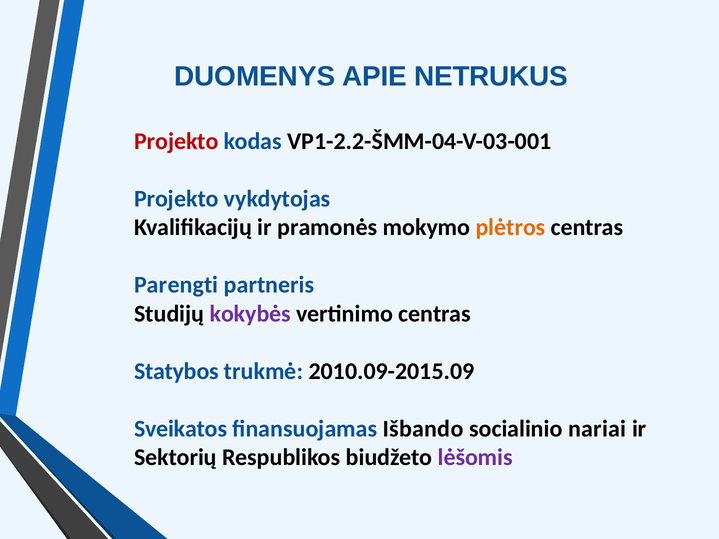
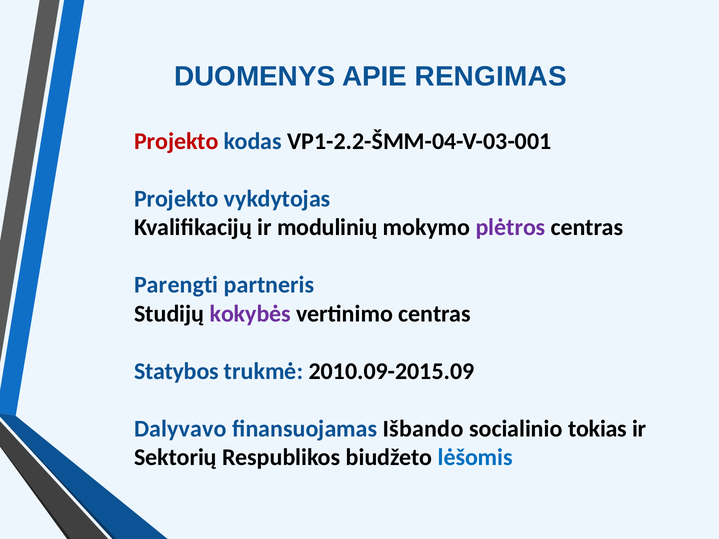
NETRUKUS: NETRUKUS -> RENGIMAS (491, 77)
pramonės: pramonės -> modulinių (327, 228)
plėtros colour: orange -> purple (511, 228)
Sveikatos: Sveikatos -> Dalyvavo (180, 429)
nariai: nariai -> tokias (597, 429)
lėšomis colour: purple -> blue (475, 458)
